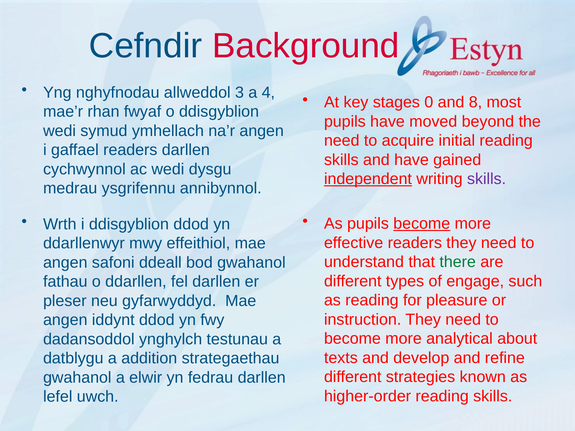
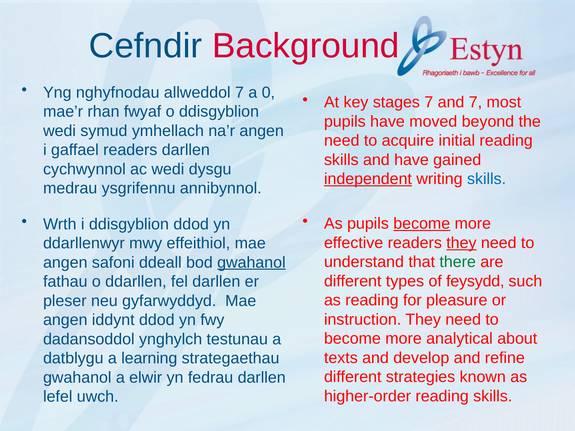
allweddol 3: 3 -> 7 (239, 93)
4: 4 -> 0 (268, 93)
stages 0: 0 -> 7 (429, 102)
and 8: 8 -> 7 (475, 102)
skills colour: purple -> blue (487, 179)
they underline: none -> present (461, 243)
gwahanol underline: none -> present (251, 263)
engage: engage -> feysydd (475, 281)
addition: addition -> learning (149, 358)
